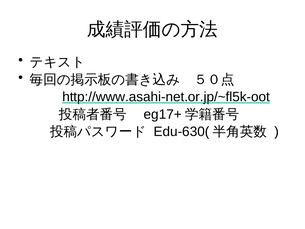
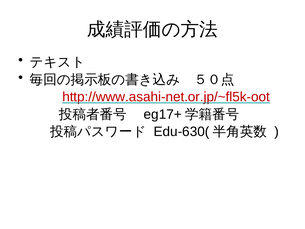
http://www.asahi-net.or.jp/~fl5k-oot colour: black -> red (166, 97)
